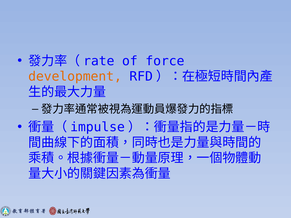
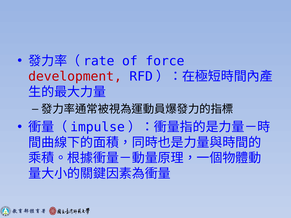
development colour: orange -> red (75, 77)
